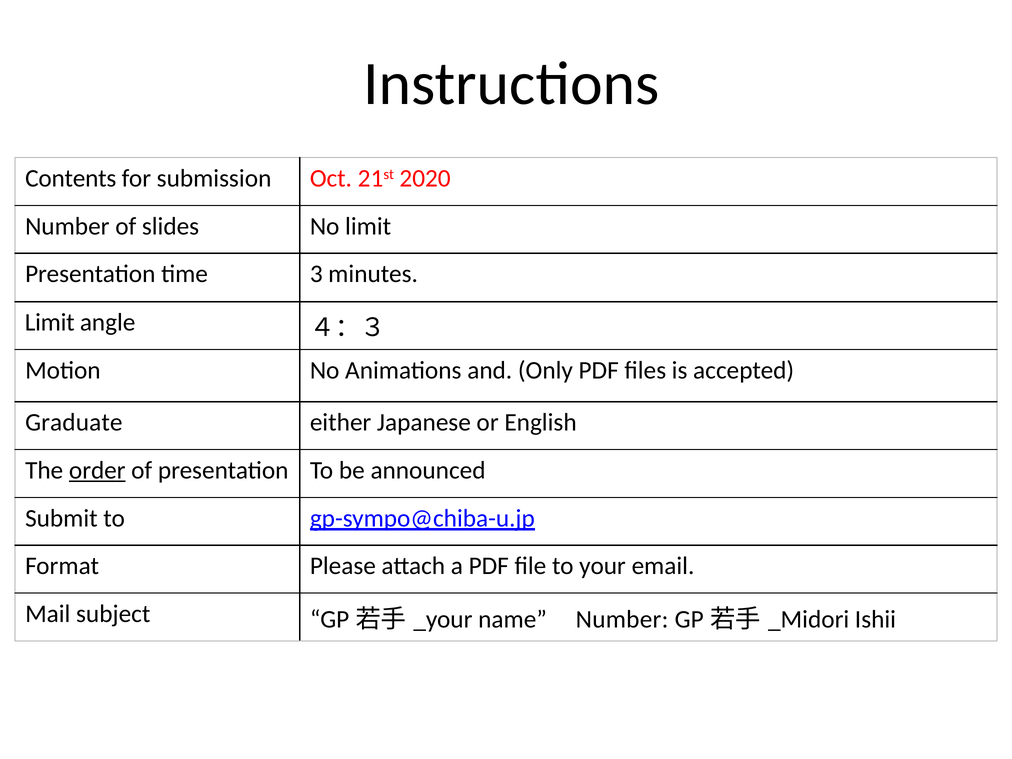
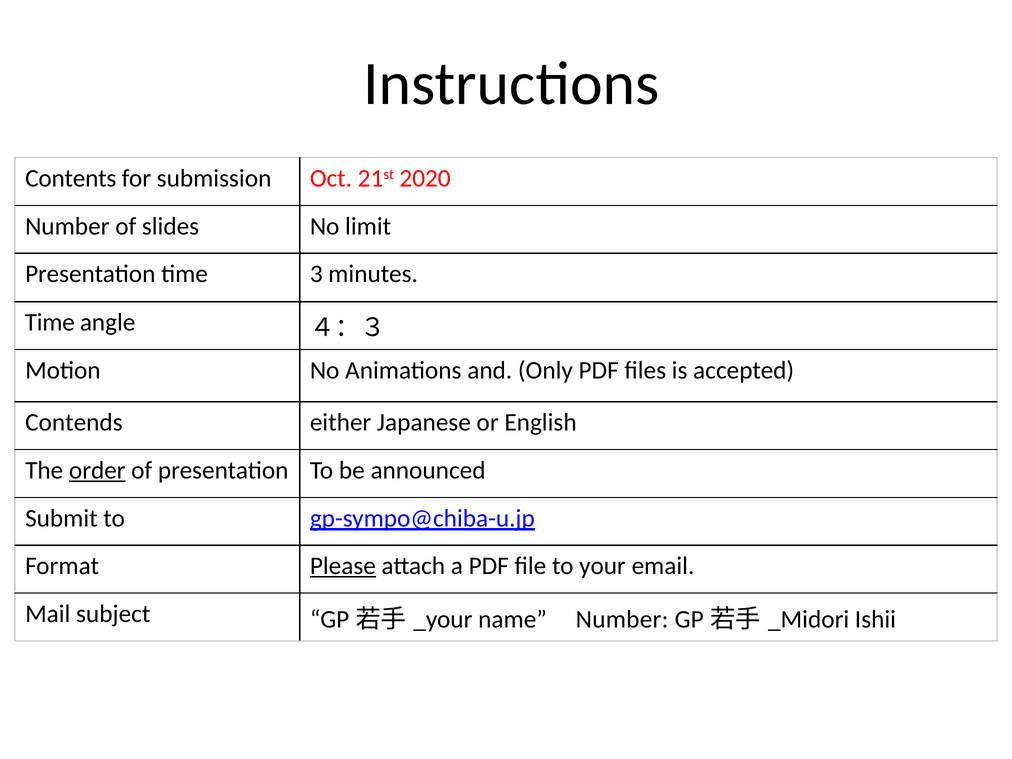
Limit: Limit -> Time (50, 323)
Graduate: Graduate -> Contends (74, 423)
Please underline: none -> present (343, 566)
